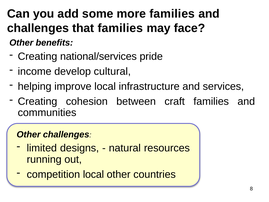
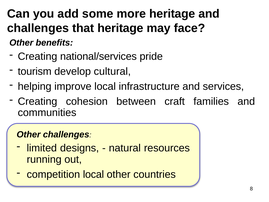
more families: families -> heritage (172, 14)
that families: families -> heritage (120, 28)
income: income -> tourism (35, 71)
